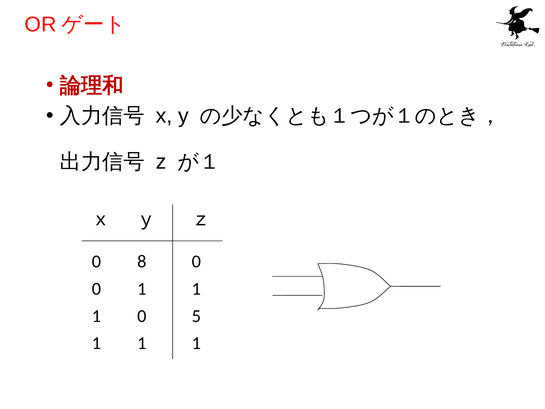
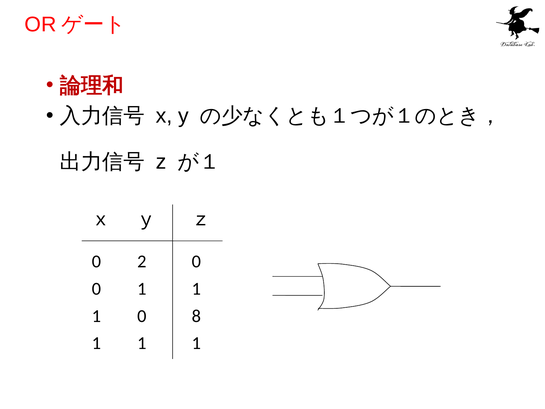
8: 8 -> 2 (142, 261)
5: 5 -> 8 (196, 316)
